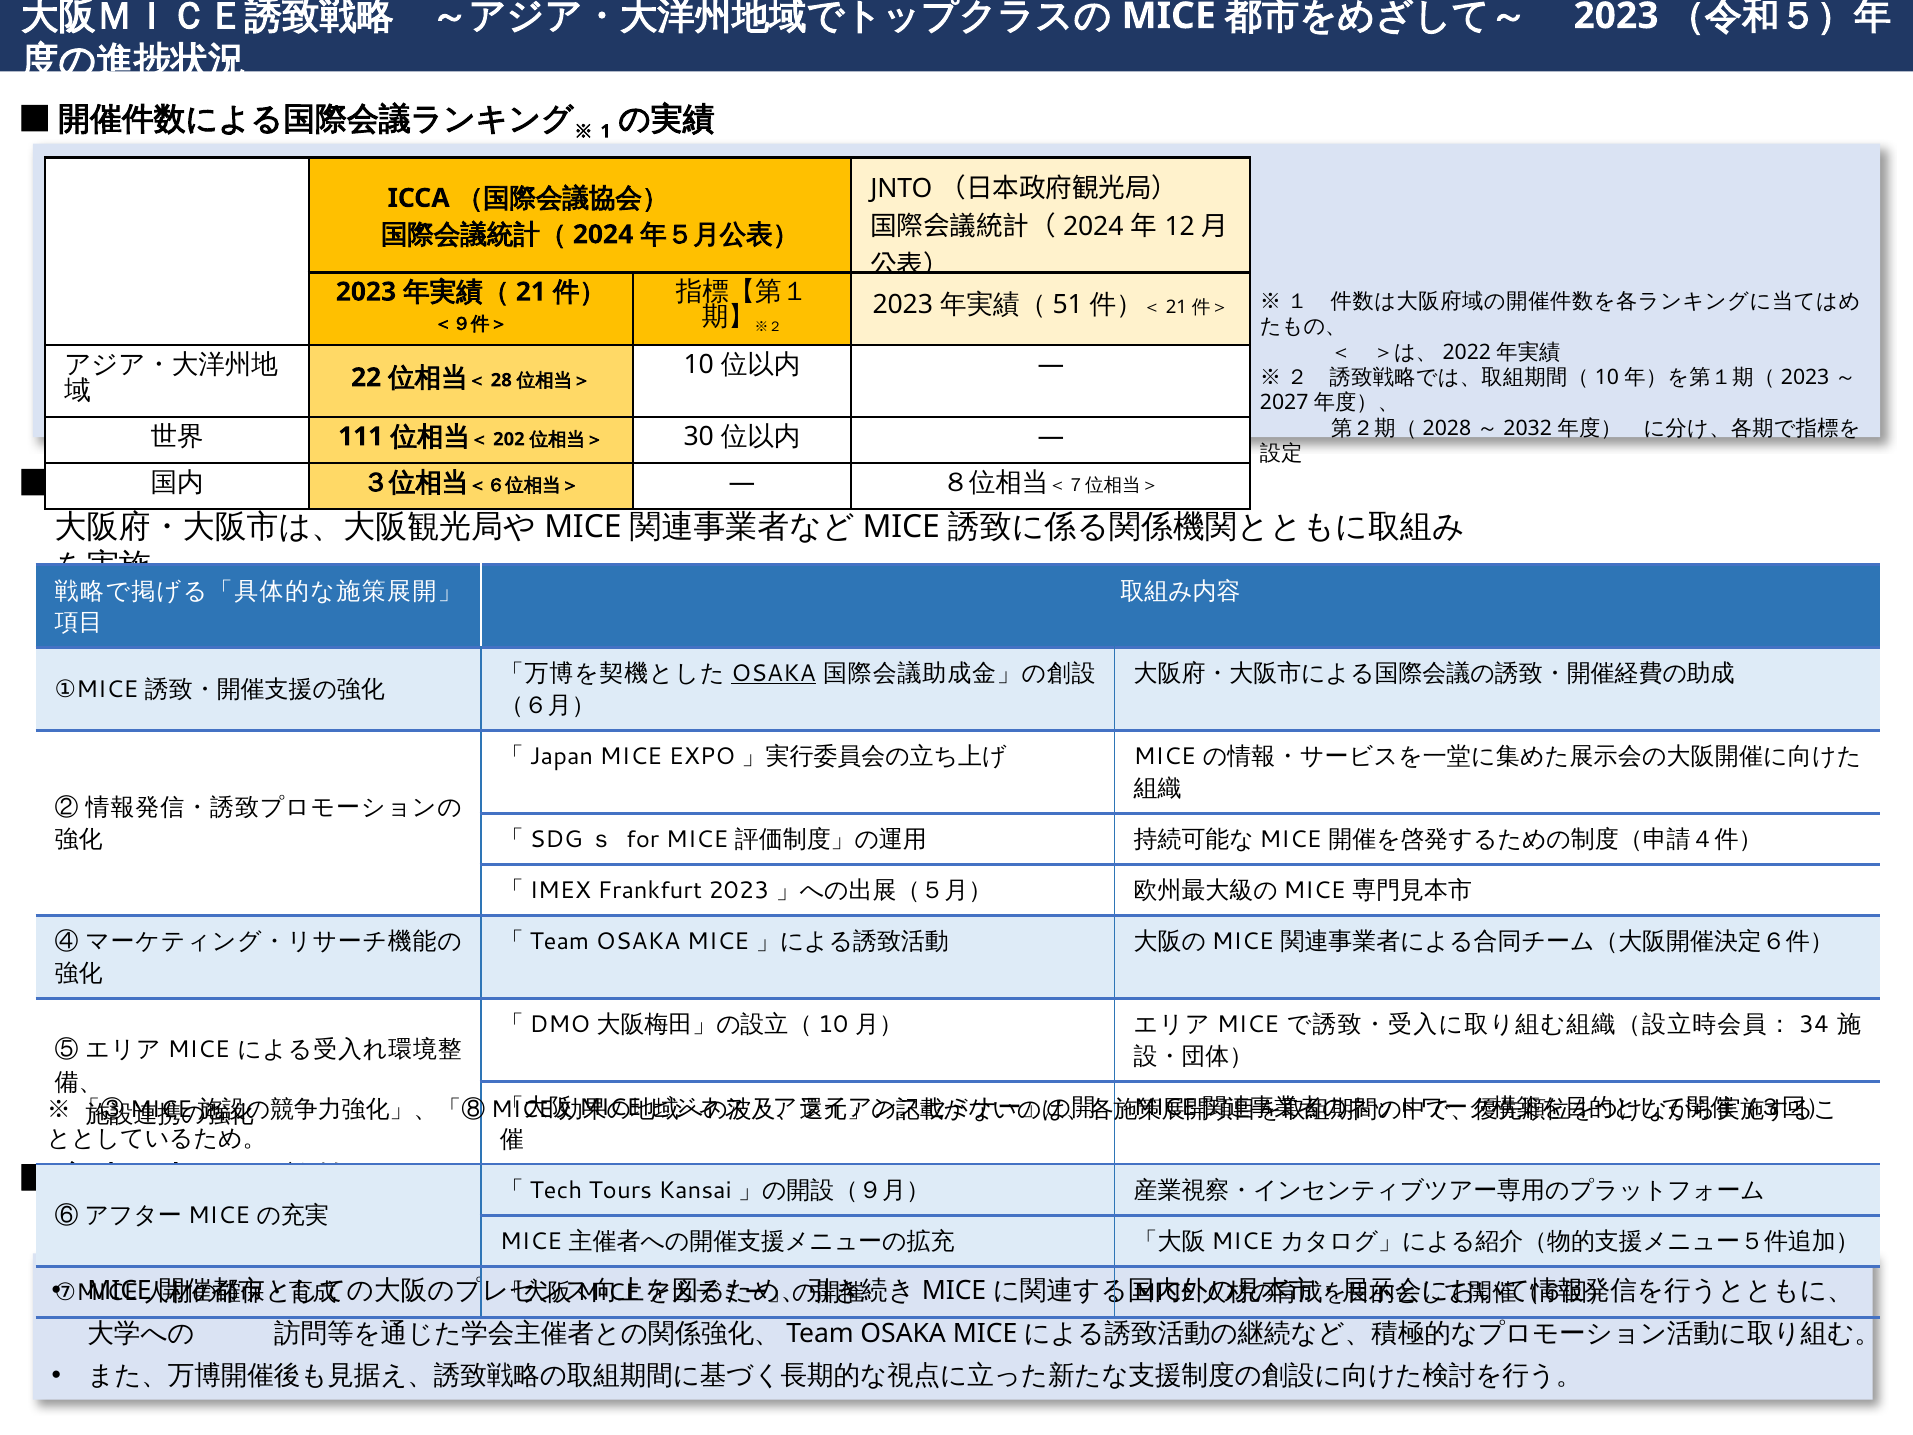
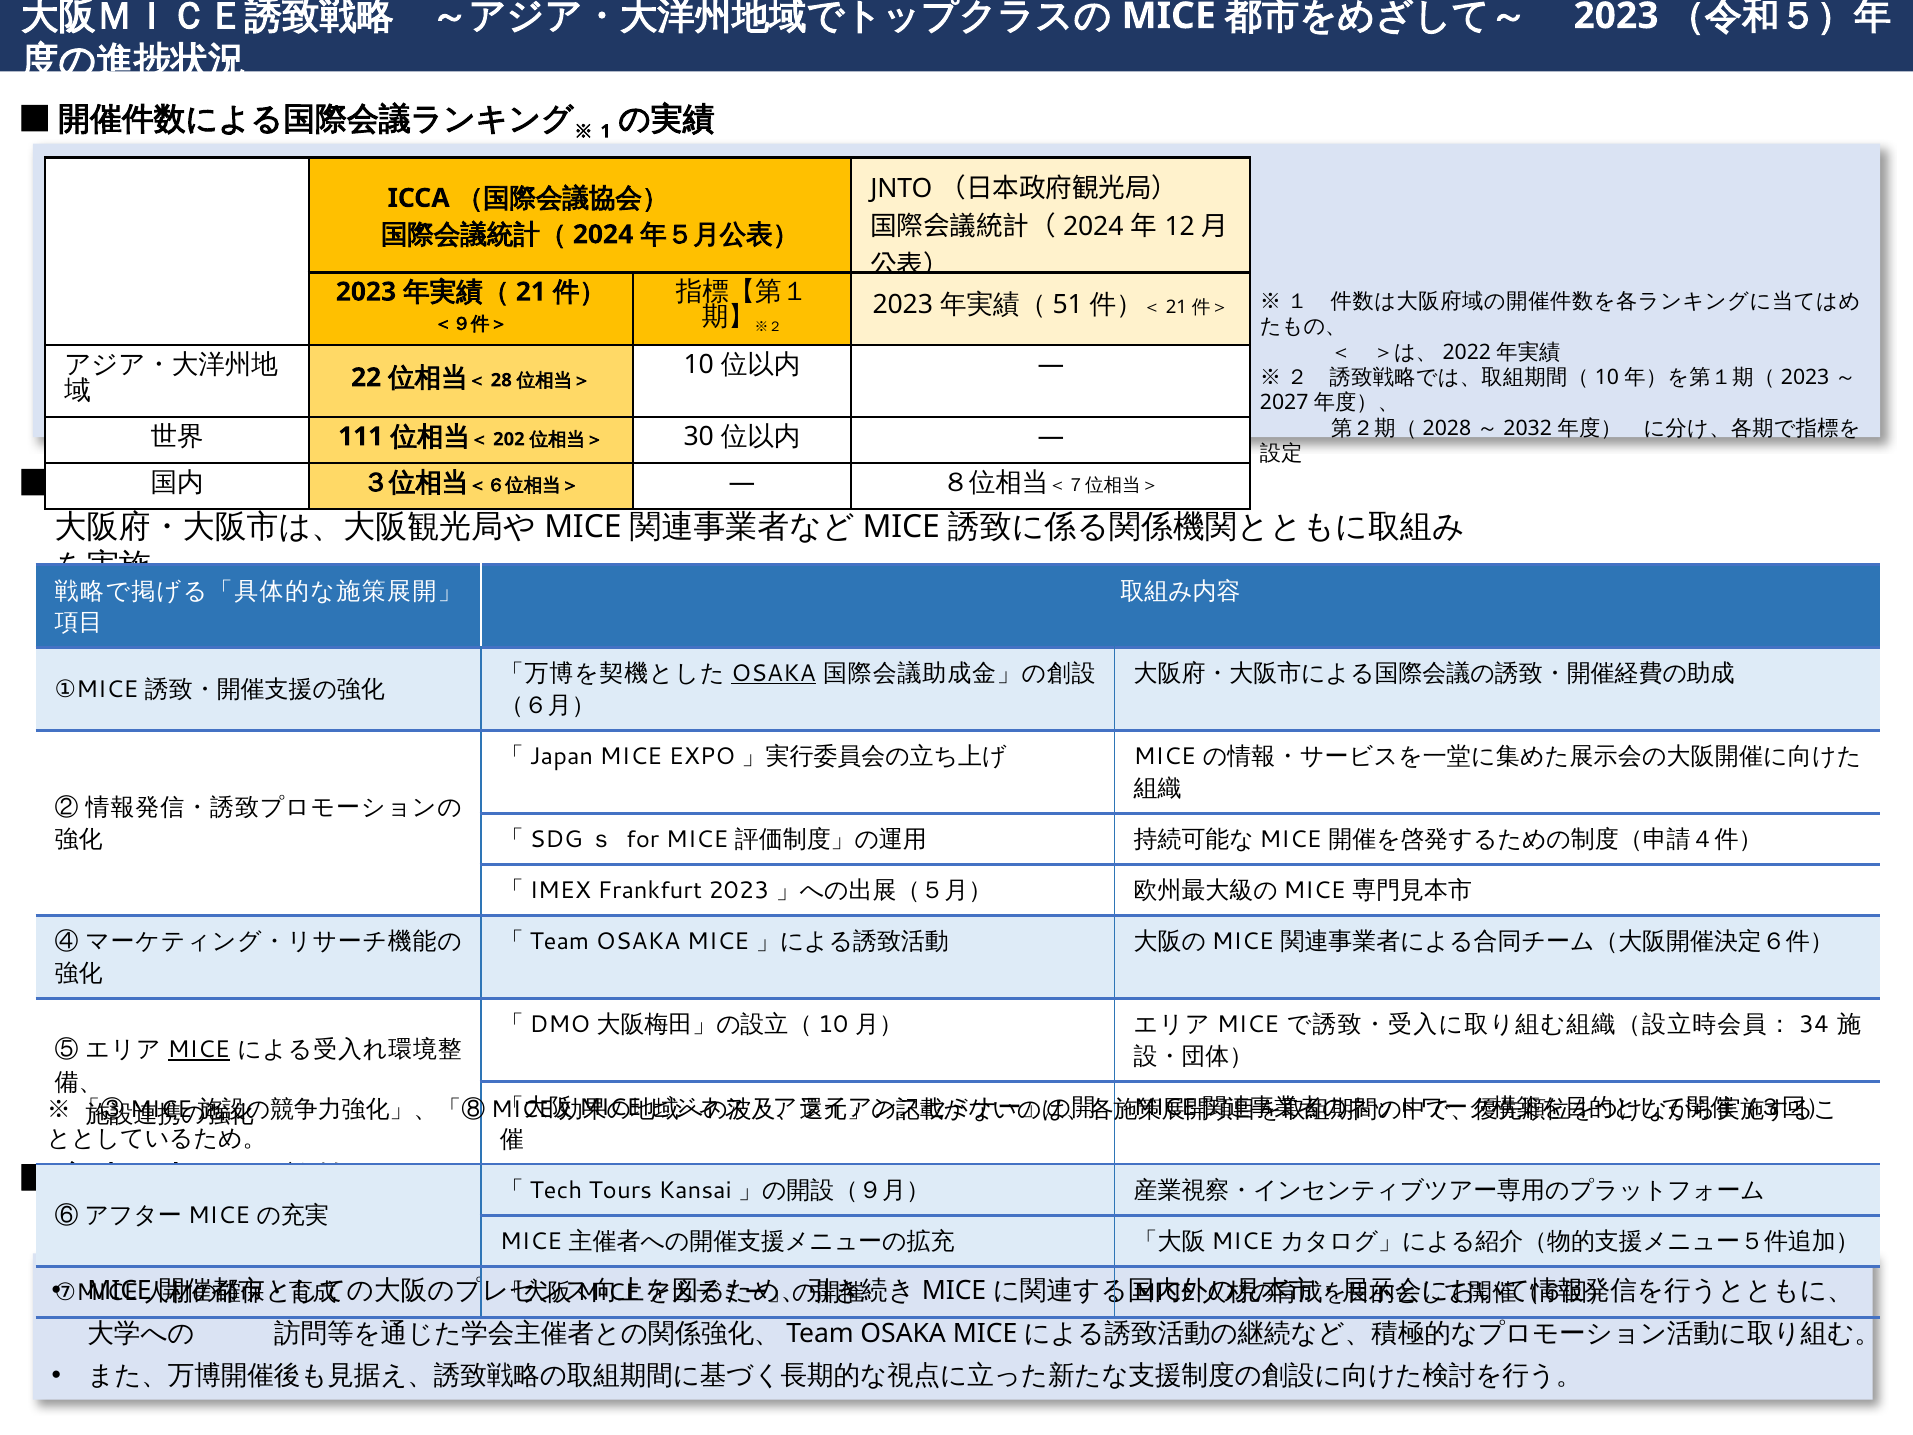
MICE underline: none -> present (199, 1050)
